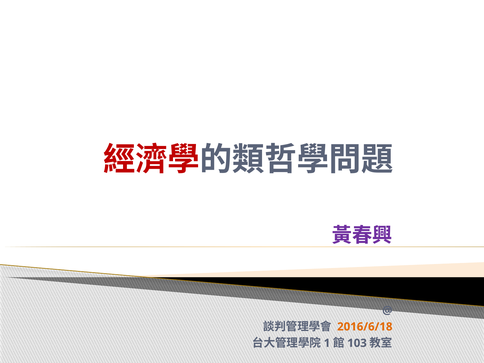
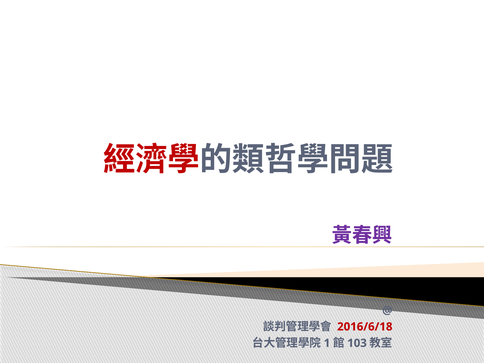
2016/6/18 colour: orange -> red (365, 327)
